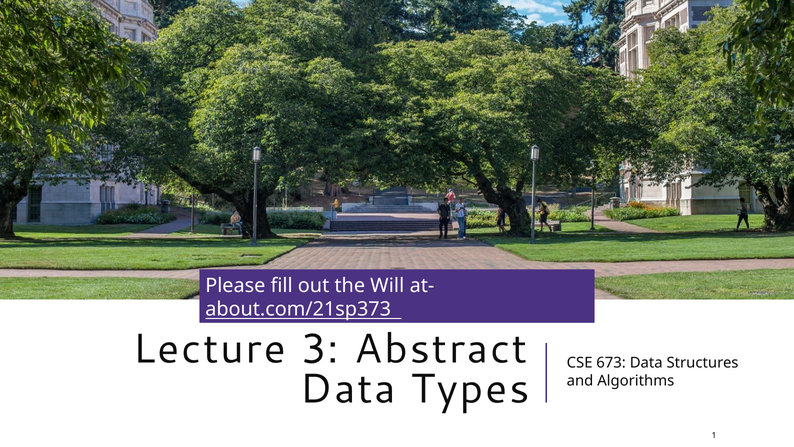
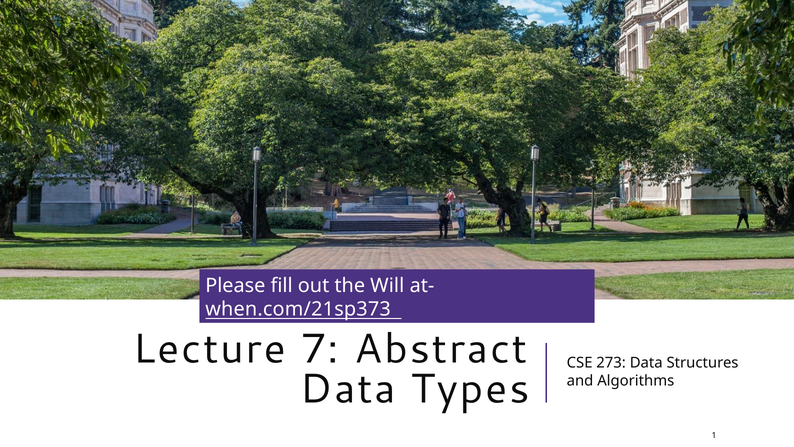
about.com/21sp373: about.com/21sp373 -> when.com/21sp373 (298, 309)
3: 3 -> 7 (320, 349)
673: 673 -> 273 (611, 363)
